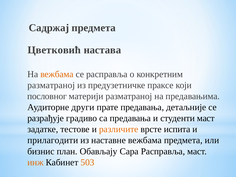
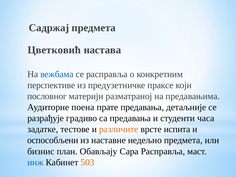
вежбама colour: orange -> blue (57, 74)
разматраној: разматраној -> перспективе (51, 85)
други: други -> поена (83, 107)
студенти маст: маст -> часа (206, 118)
прилагодити: прилагодити -> оспособљени (53, 140)
наставне вежбама: вежбама -> недељно (145, 140)
инж colour: orange -> blue (35, 162)
